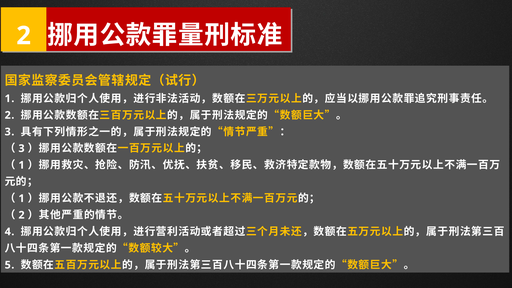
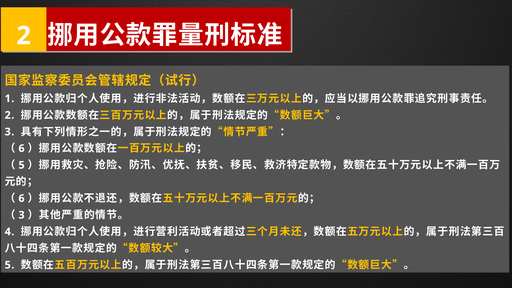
3: 3 -> 6 (22, 148)
1: 1 -> 5 (22, 165)
1: 1 -> 6 (22, 198)
2: 2 -> 3 (22, 215)
